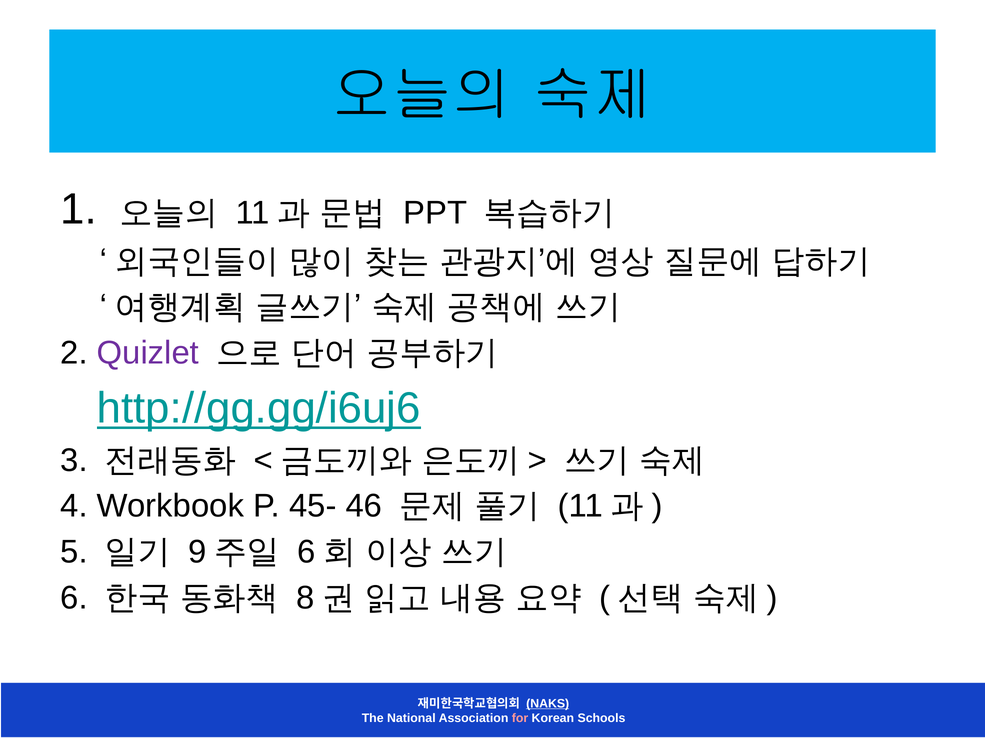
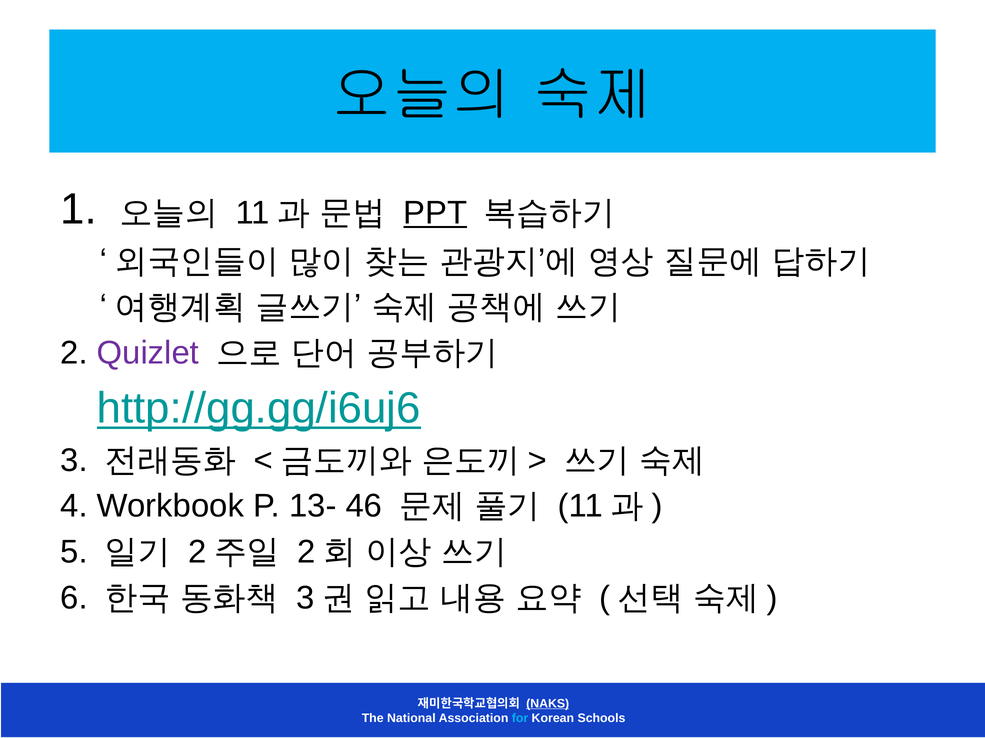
PPT underline: none -> present (435, 213)
45-: 45- -> 13- (313, 507)
9: 9 -> 2 (197, 553)
6: 6 -> 2 (306, 553)
8: 8 -> 3 (305, 599)
for colour: pink -> light blue (520, 719)
